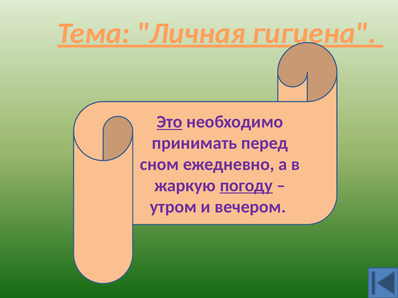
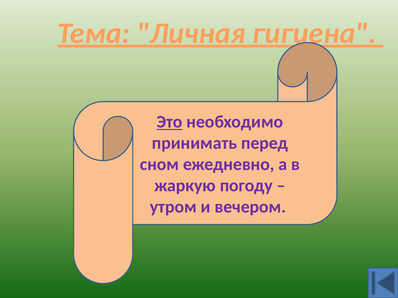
погоду underline: present -> none (246, 186)
